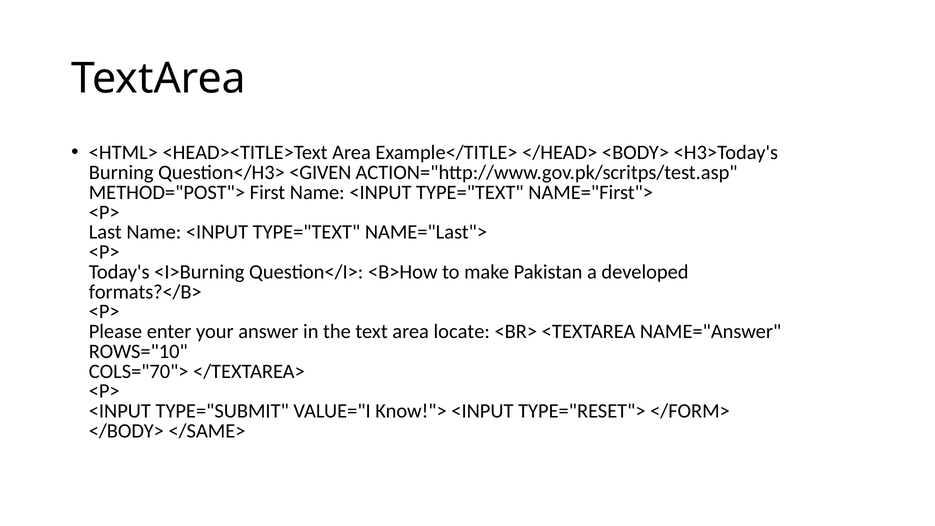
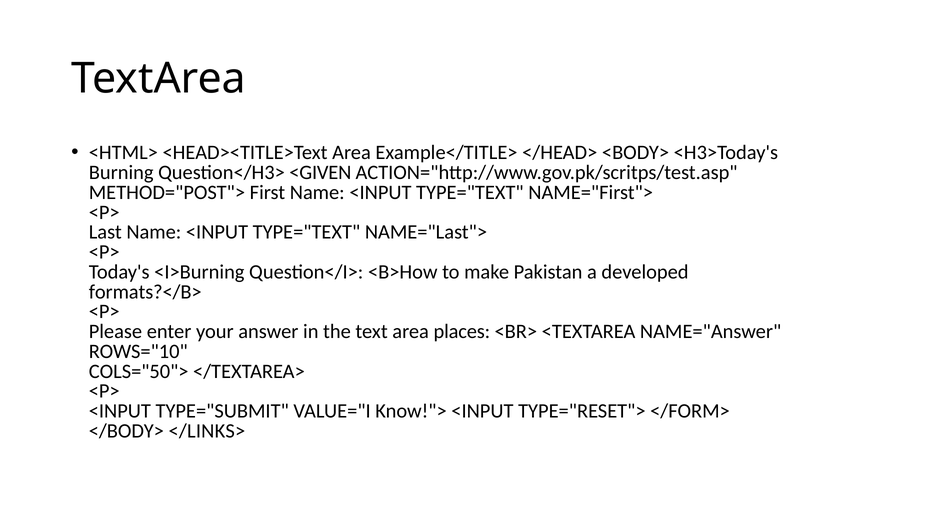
locate: locate -> places (462, 332)
COLS="70">: COLS="70"> -> COLS="50"> (139, 371)
</SAME>: </SAME> -> </LINKS> (207, 431)
